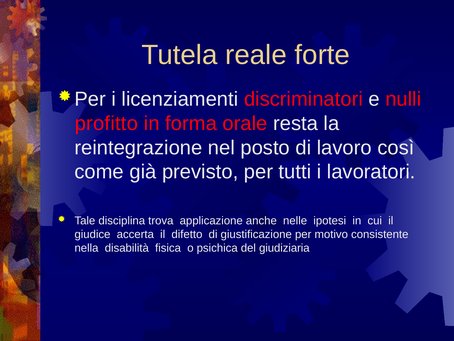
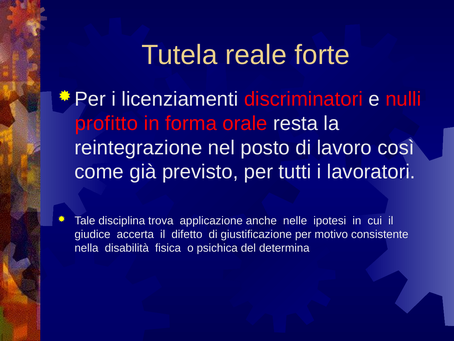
giudiziaria: giudiziaria -> determina (284, 248)
